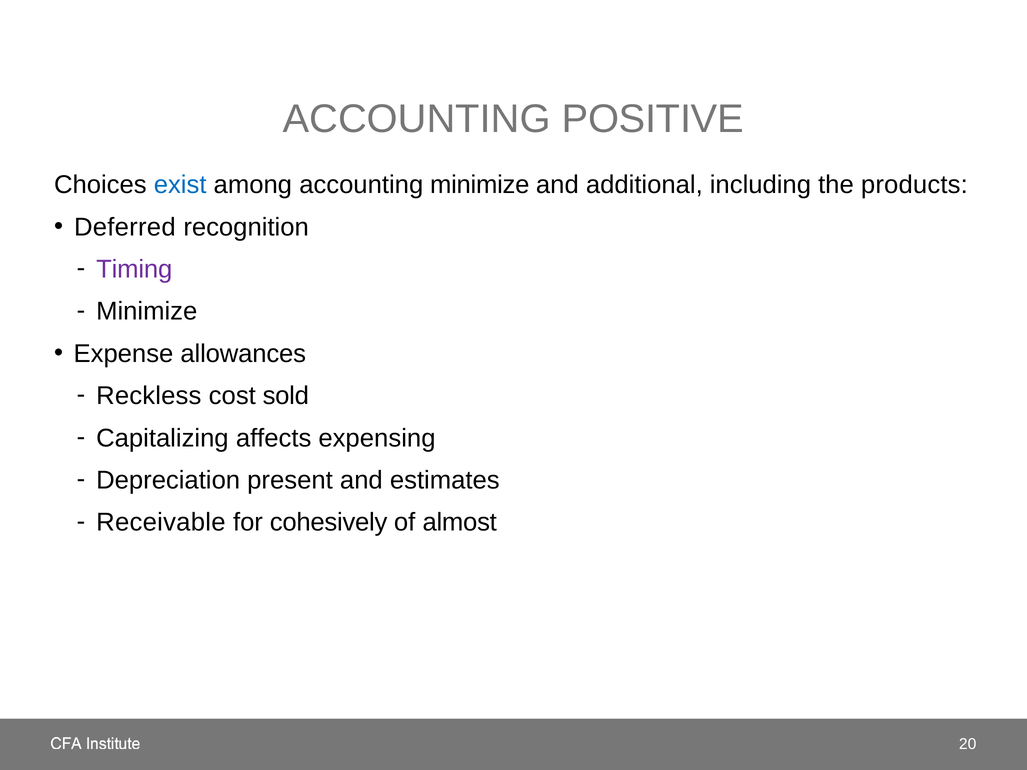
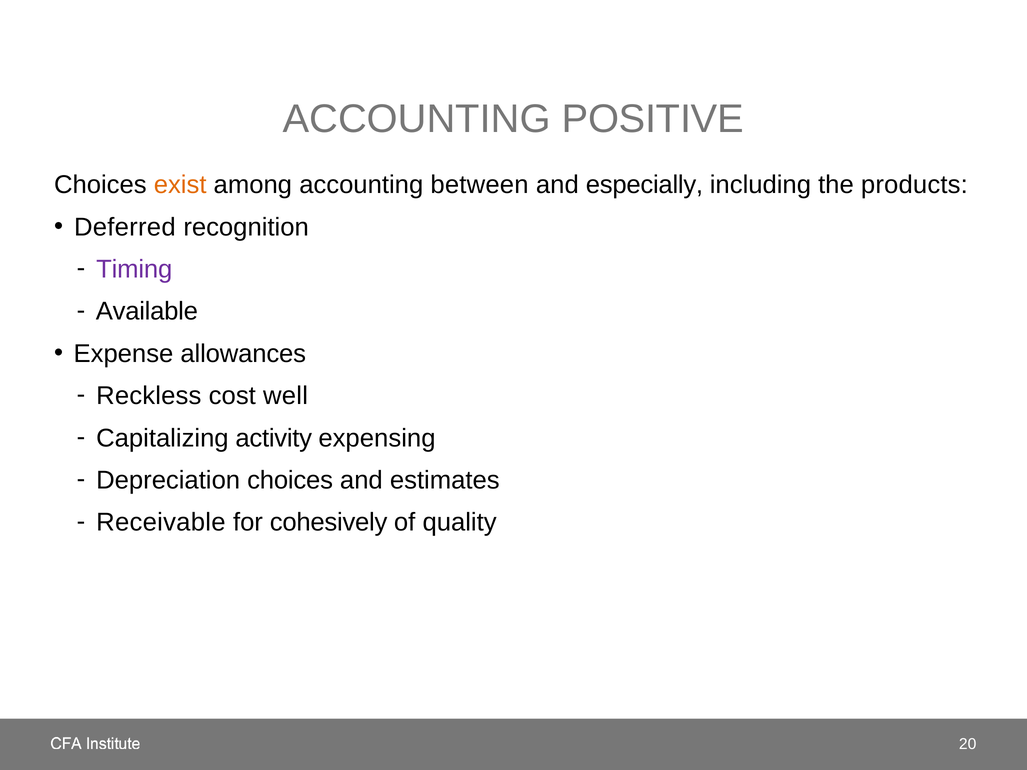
exist colour: blue -> orange (180, 185)
accounting minimize: minimize -> between (480, 185)
additional: additional -> especially (644, 185)
Minimize: Minimize -> Available (147, 312)
sold: sold -> well (286, 396)
affects: affects -> activity (274, 438)
Depreciation present: present -> choices (290, 480)
almost: almost -> quality (460, 523)
